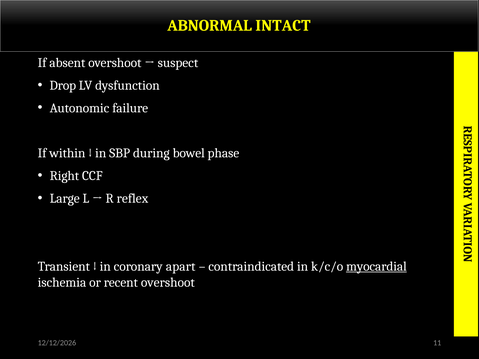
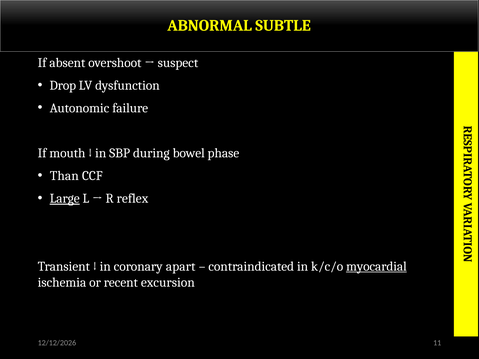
INTACT: INTACT -> SUBTLE (283, 26)
within: within -> mouth (67, 153)
Right: Right -> Than (64, 176)
Large underline: none -> present (65, 199)
recent overshoot: overshoot -> excursion (168, 282)
